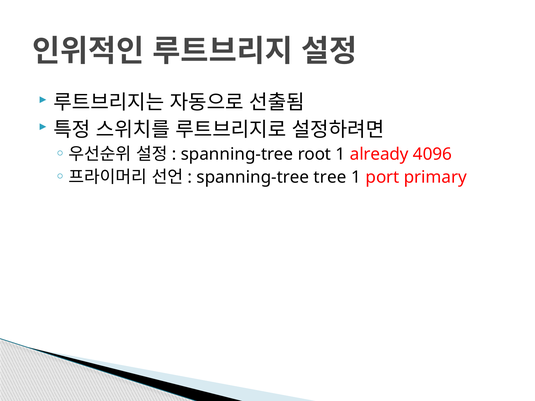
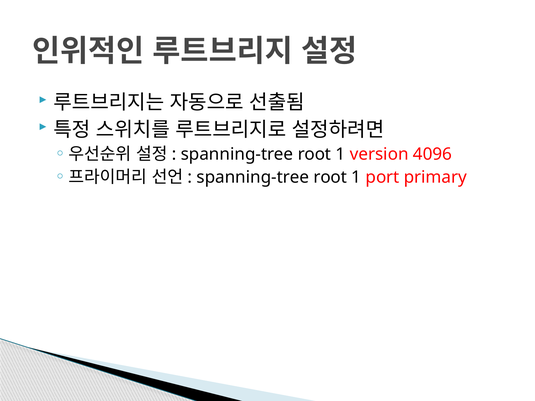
already: already -> version (379, 154)
tree: tree -> root (330, 177)
